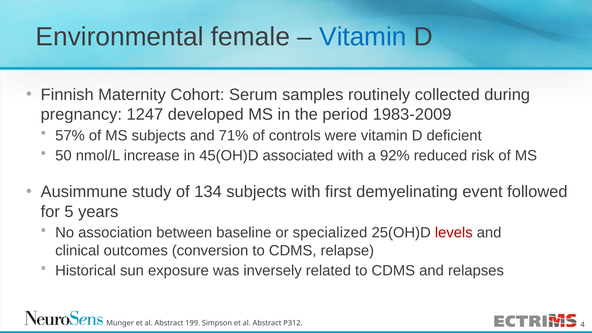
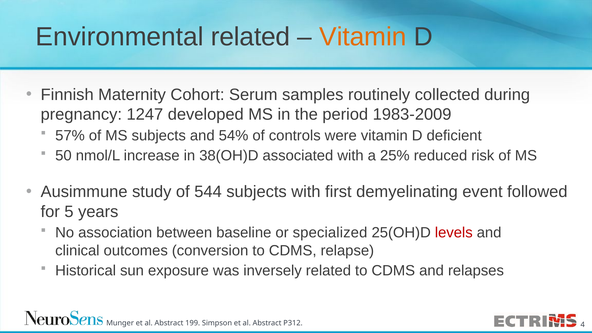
Environmental female: female -> related (251, 37)
Vitamin colour: blue -> orange (363, 37)
71%: 71% -> 54% (234, 135)
45(OH)D: 45(OH)D -> 38(OH)D (229, 156)
92%: 92% -> 25% (395, 156)
134: 134 -> 544 (208, 192)
